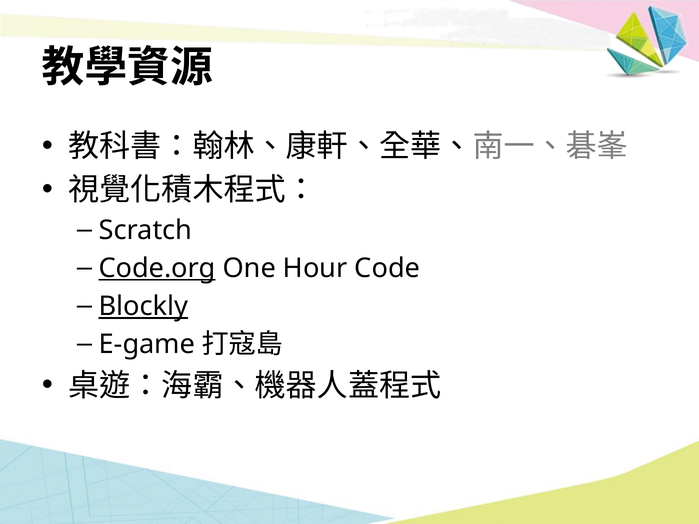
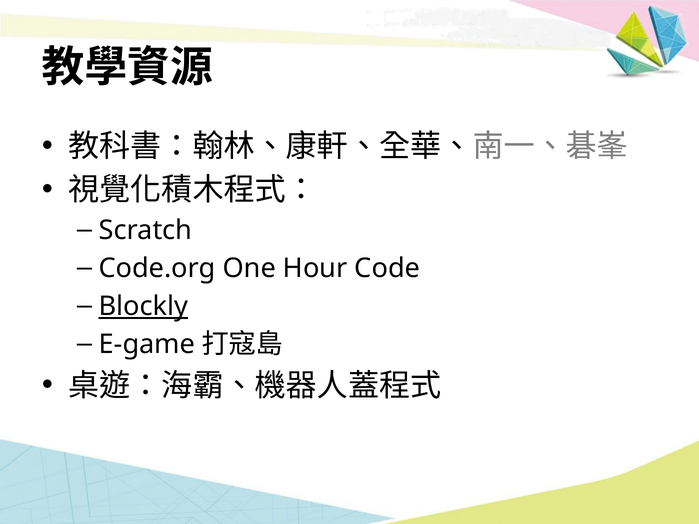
Code.org underline: present -> none (157, 268)
